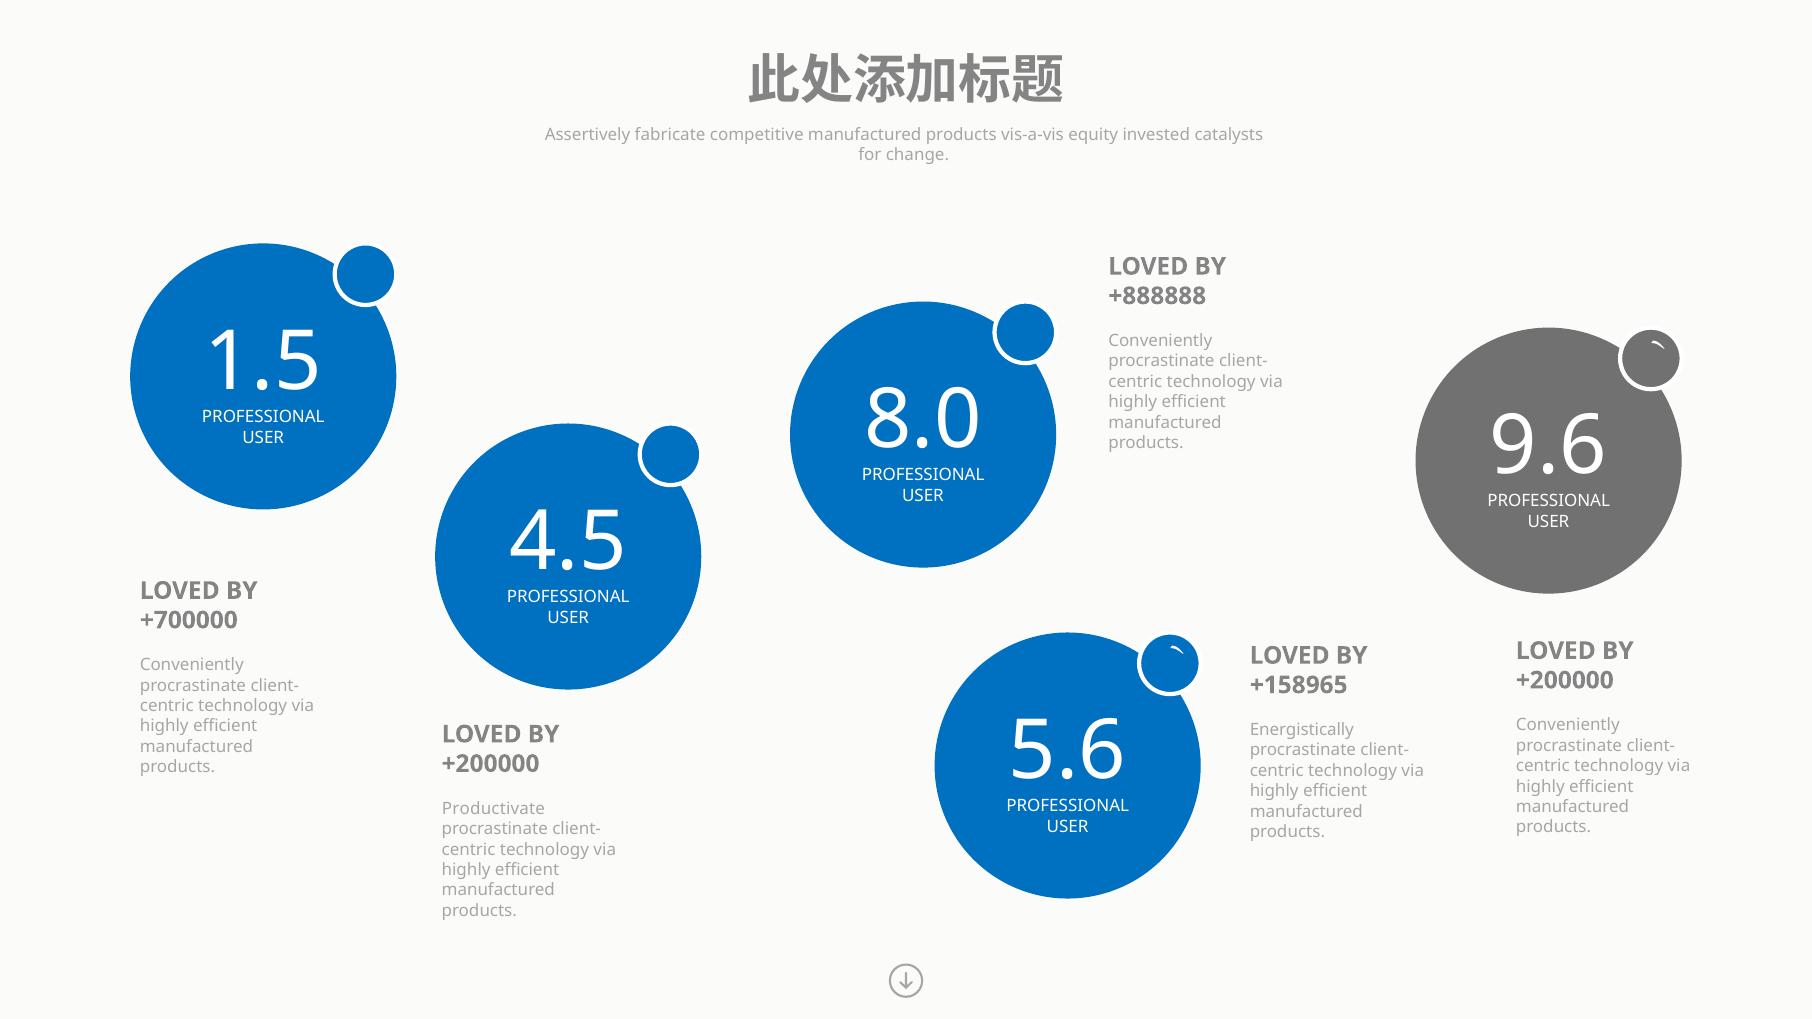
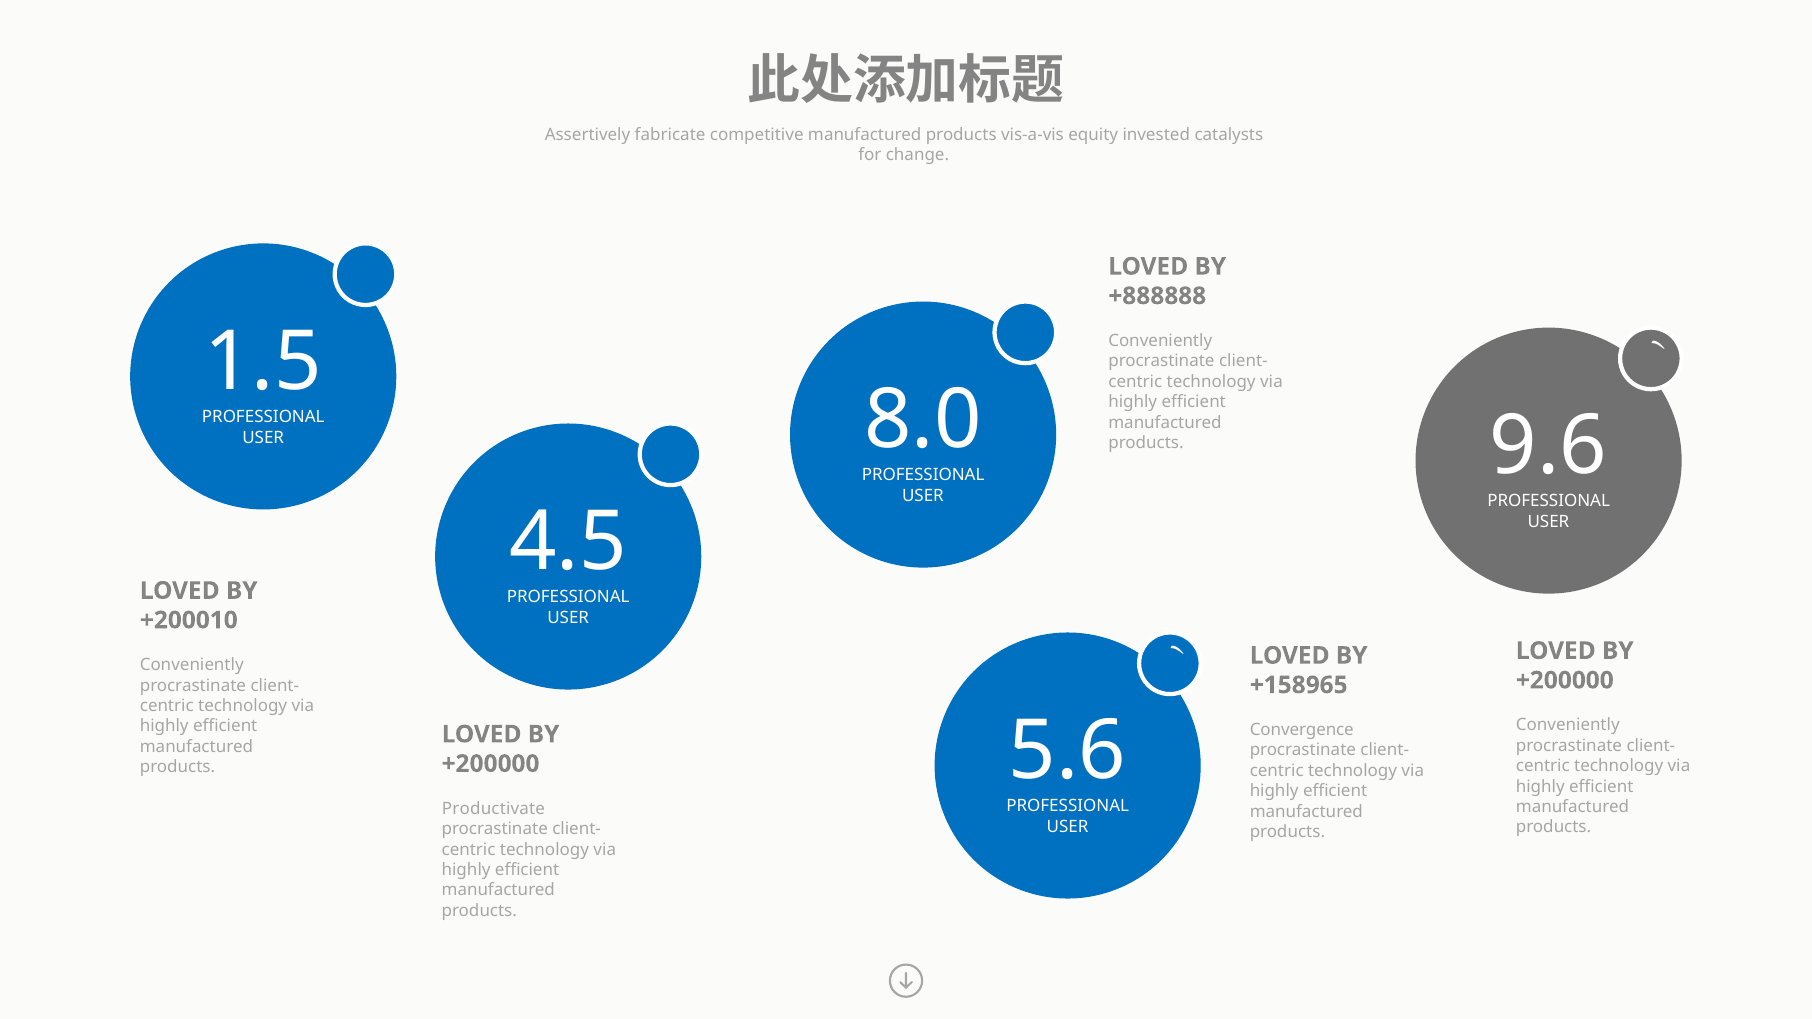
+700000: +700000 -> +200010 (189, 620)
Energistically: Energistically -> Convergence (1302, 730)
